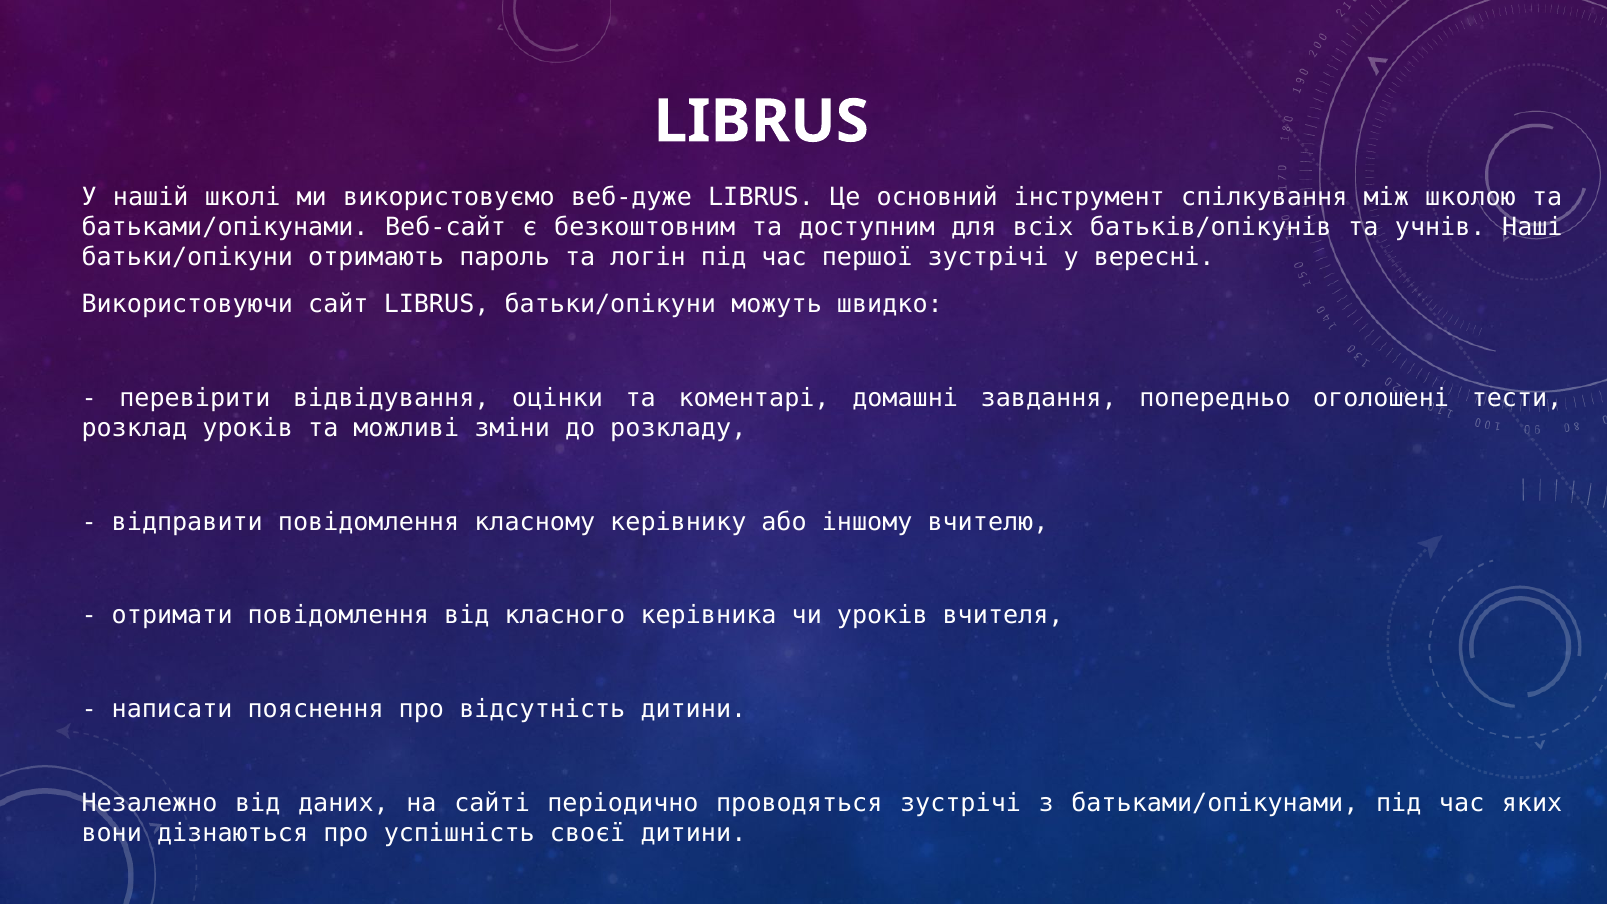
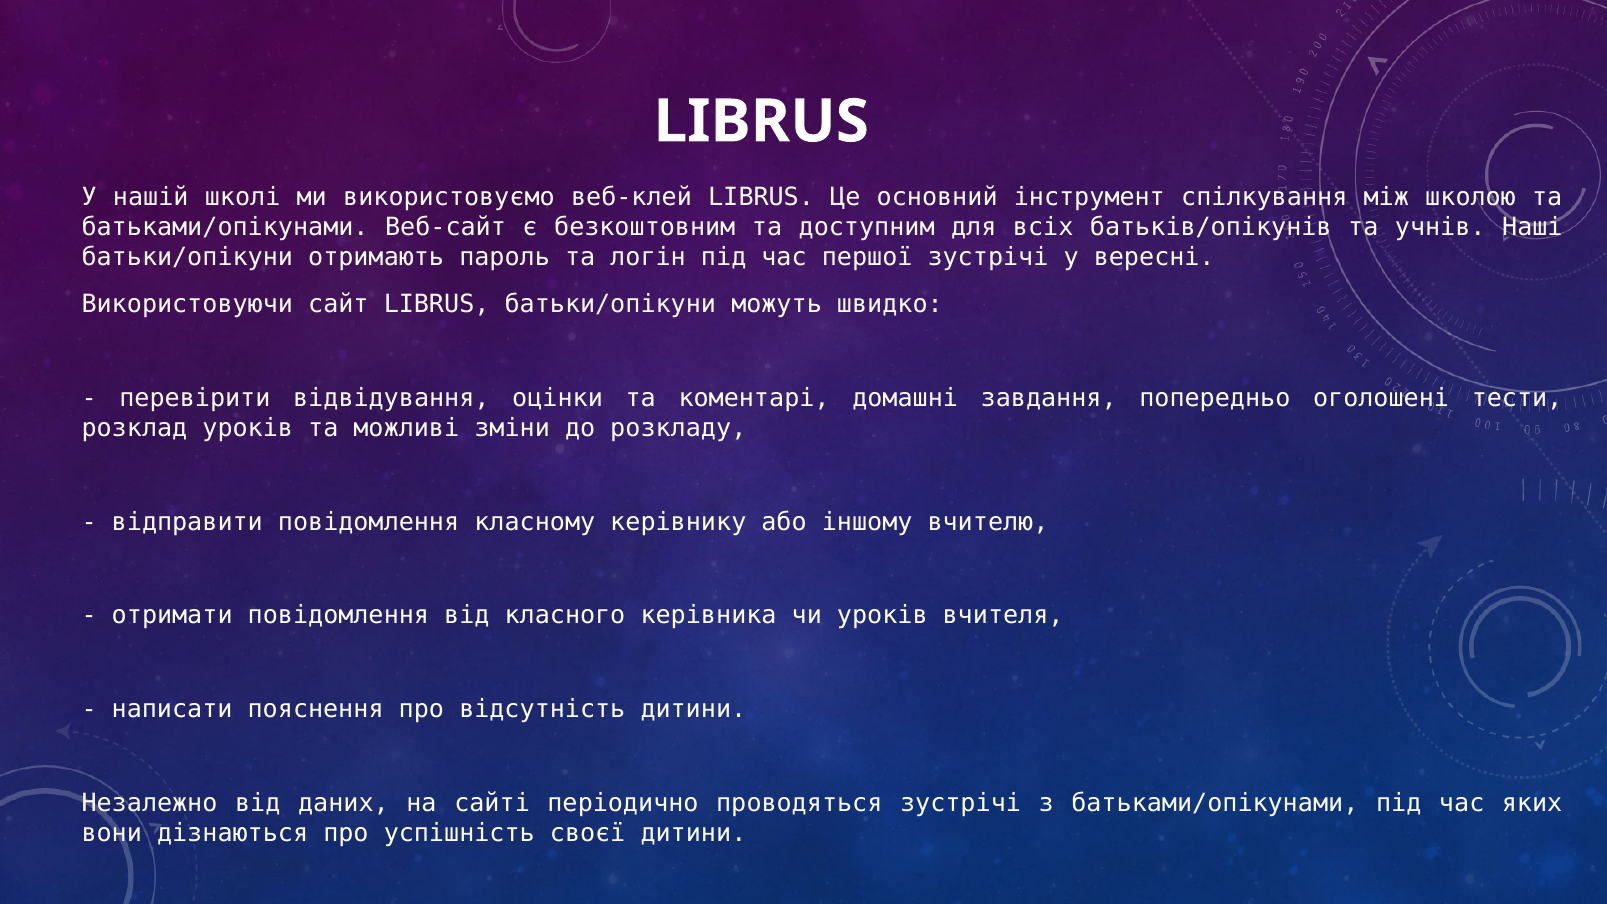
веб-дуже: веб-дуже -> веб-клей (632, 197)
